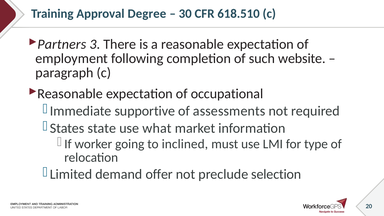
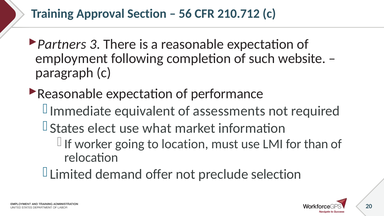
Degree: Degree -> Section (147, 14)
30: 30 -> 56 (185, 14)
618.510: 618.510 -> 210.712 (239, 14)
occupational: occupational -> performance (227, 94)
supportive: supportive -> equivalent (145, 111)
state: state -> elect (102, 128)
inclined: inclined -> location (185, 144)
type: type -> than (316, 144)
